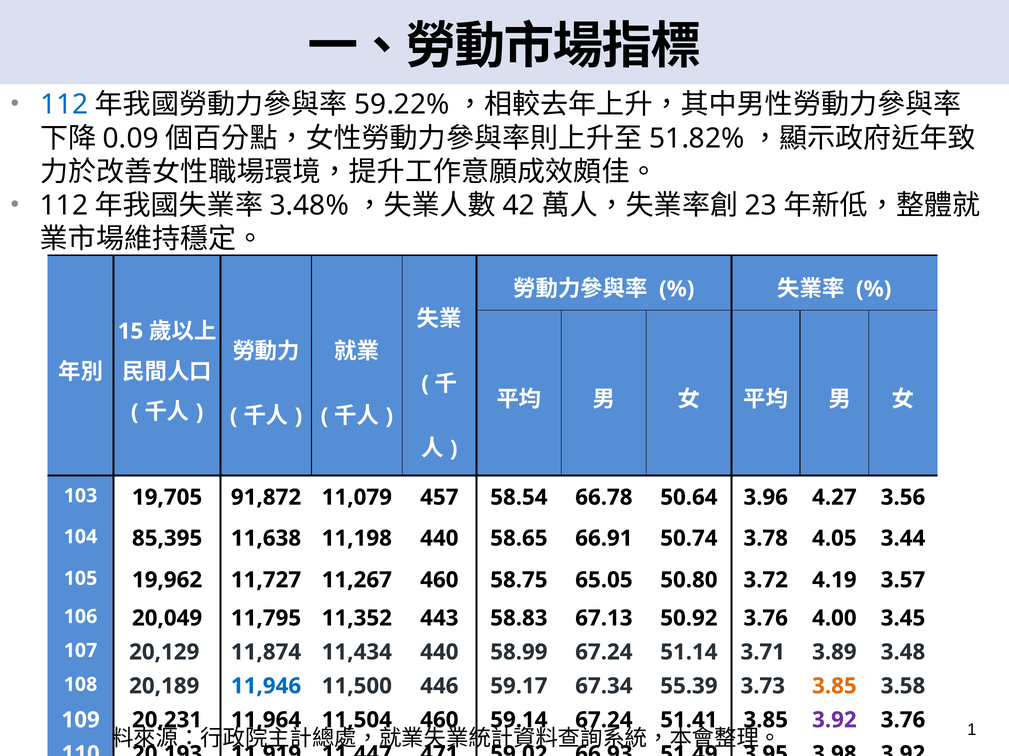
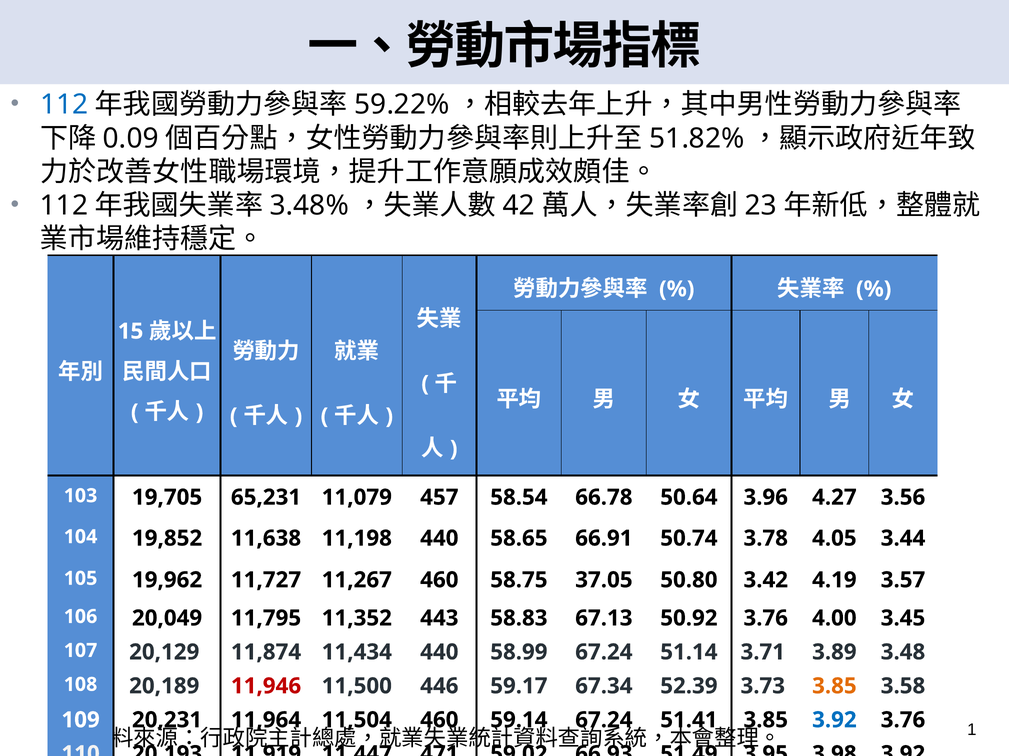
91,872: 91,872 -> 65,231 (266, 498)
85,395: 85,395 -> 19,852 (167, 539)
65.05: 65.05 -> 37.05 (604, 580)
3.72: 3.72 -> 3.42 (766, 580)
11,946 colour: blue -> red (266, 687)
55.39: 55.39 -> 52.39 (689, 687)
3.92 colour: purple -> blue (834, 721)
